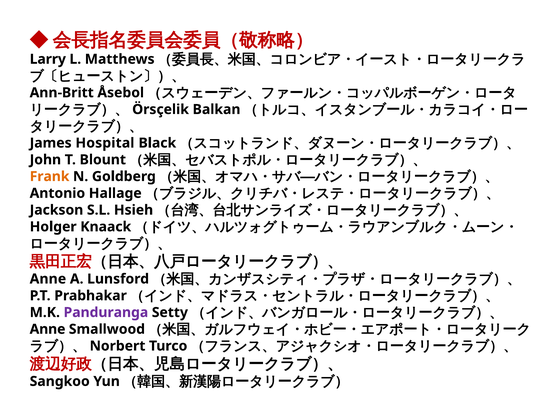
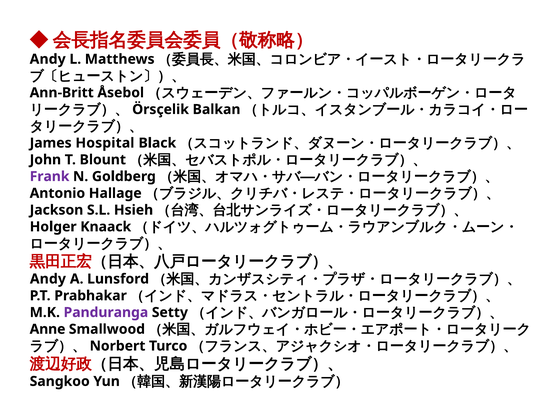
Larry: Larry -> Andy (48, 59)
Frank colour: orange -> purple (50, 177)
Anne: Anne -> Andy (48, 279)
